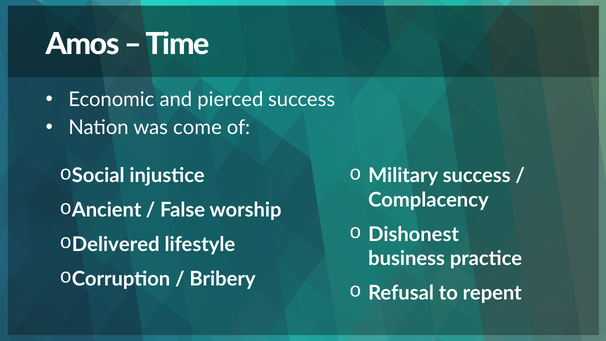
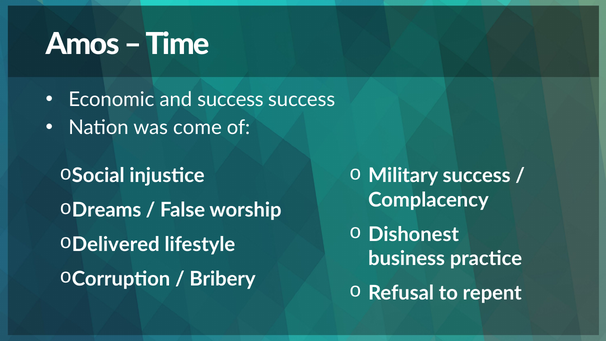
and pierced: pierced -> success (230, 100)
Ancient: Ancient -> Dreams (107, 210)
